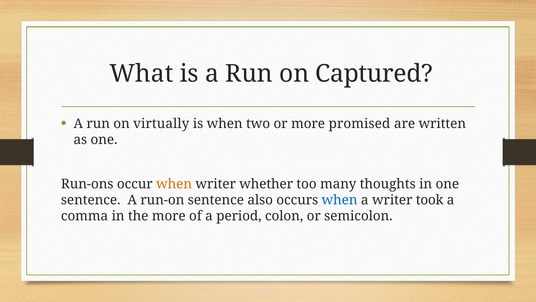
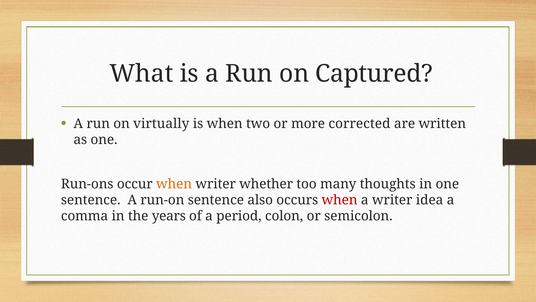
promised: promised -> corrected (359, 123)
when colour: blue -> red (340, 200)
took: took -> idea (430, 200)
the more: more -> years (169, 216)
